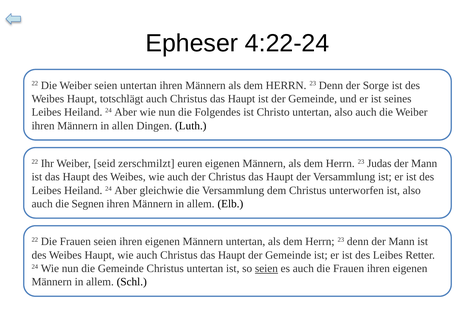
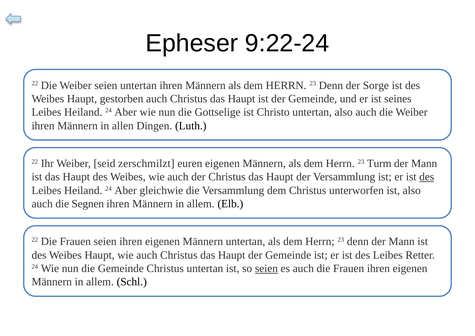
4:22-24: 4:22-24 -> 9:22-24 (287, 43)
totschlägt: totschlägt -> gestorben (122, 99)
Folgendes: Folgendes -> Gottselige (218, 112)
Judas: Judas -> Turm (379, 163)
des underline: none -> present (427, 177)
